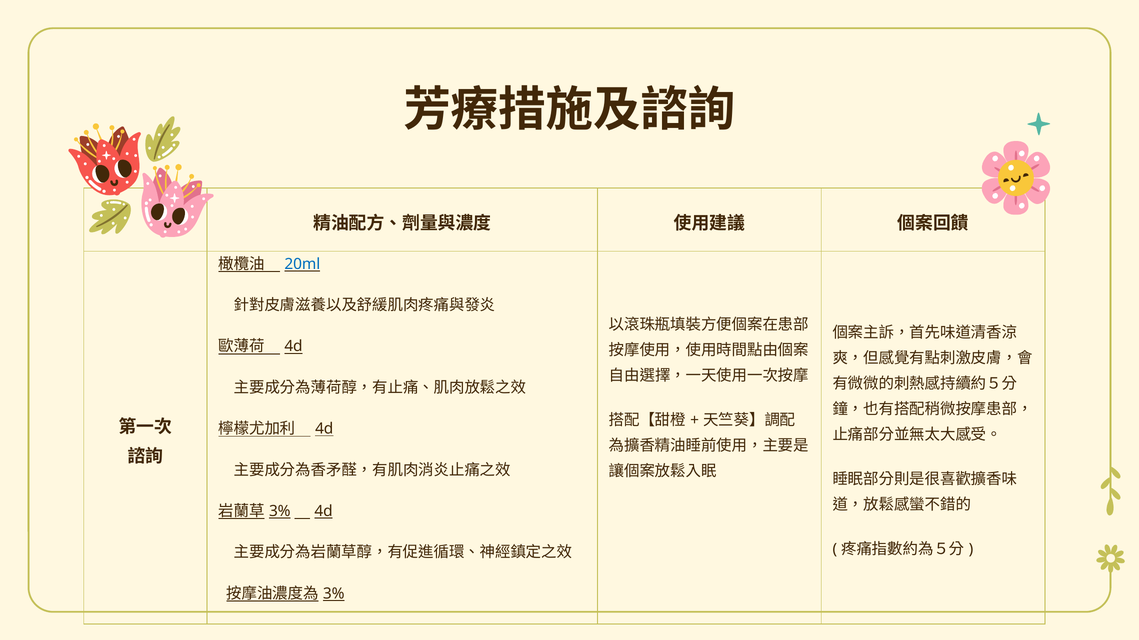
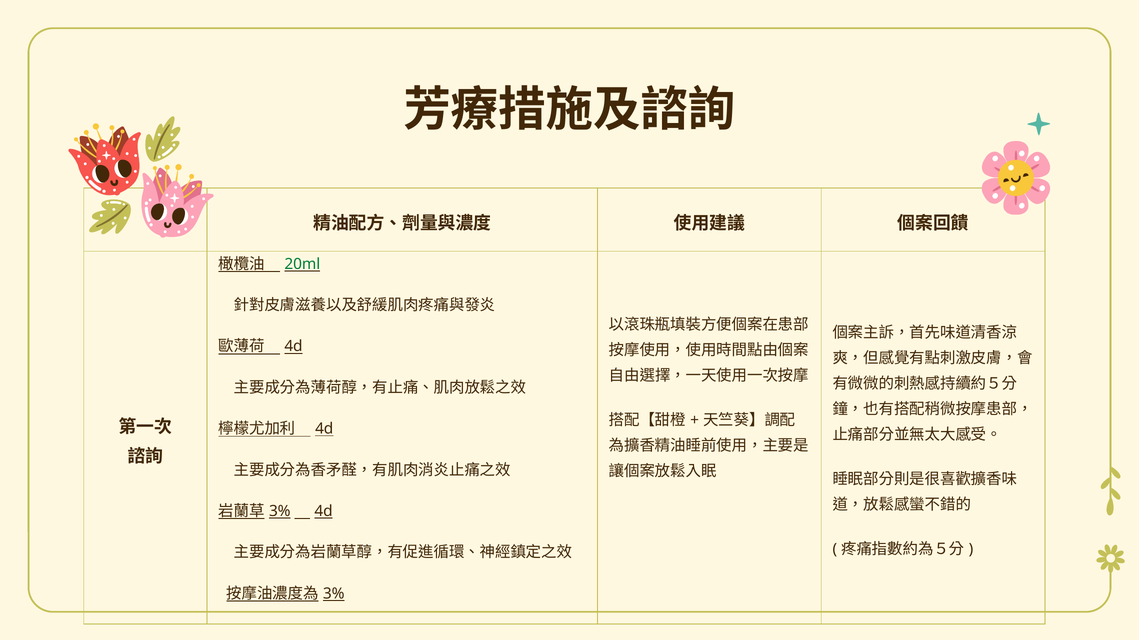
20ml colour: blue -> green (302, 264)
